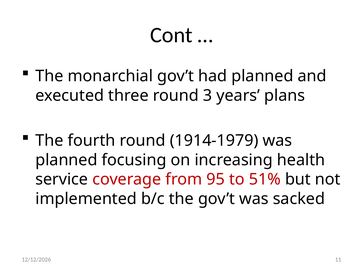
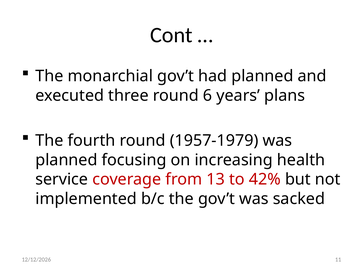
3: 3 -> 6 (208, 96)
1914-1979: 1914-1979 -> 1957-1979 (214, 141)
95: 95 -> 13 (216, 180)
51%: 51% -> 42% (265, 180)
